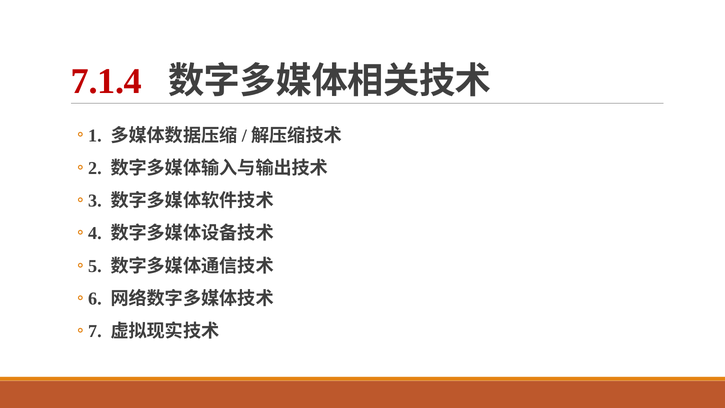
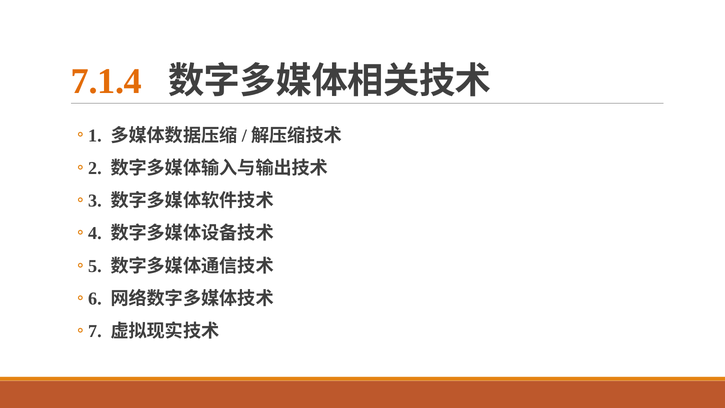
7.1.4 colour: red -> orange (106, 81)
